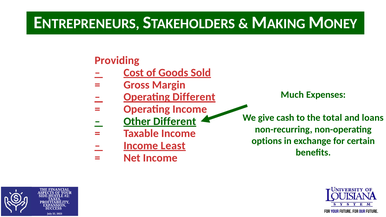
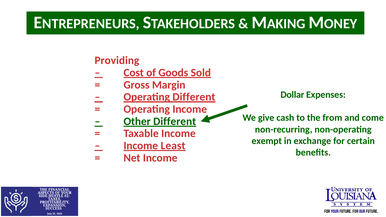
Much: Much -> Dollar (292, 95)
total: total -> from (332, 118)
loans: loans -> come (373, 118)
options: options -> exempt (267, 141)
